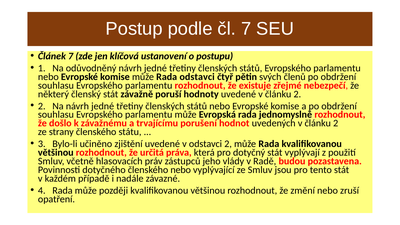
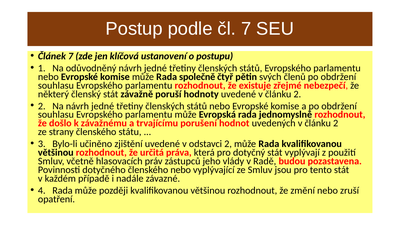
Rada odstavci: odstavci -> společně (197, 77)
